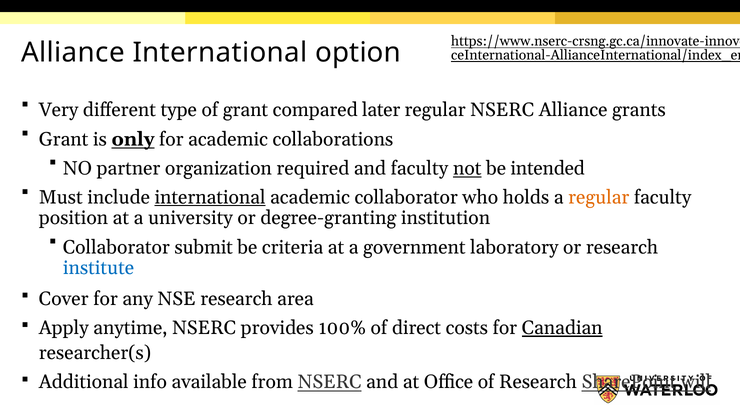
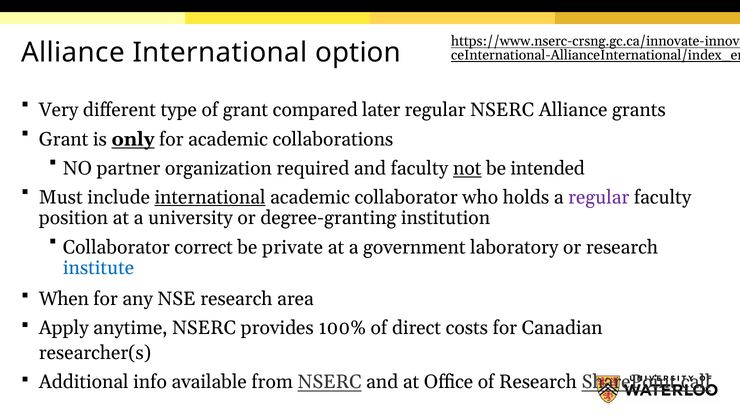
regular colour: orange -> purple (599, 197)
submit: submit -> correct (204, 247)
criteria: criteria -> private (293, 247)
Cover: Cover -> When (64, 299)
Canadian underline: present -> none (562, 328)
will: will -> call (696, 382)
